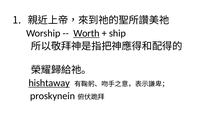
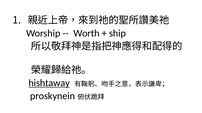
Worth underline: present -> none (86, 33)
